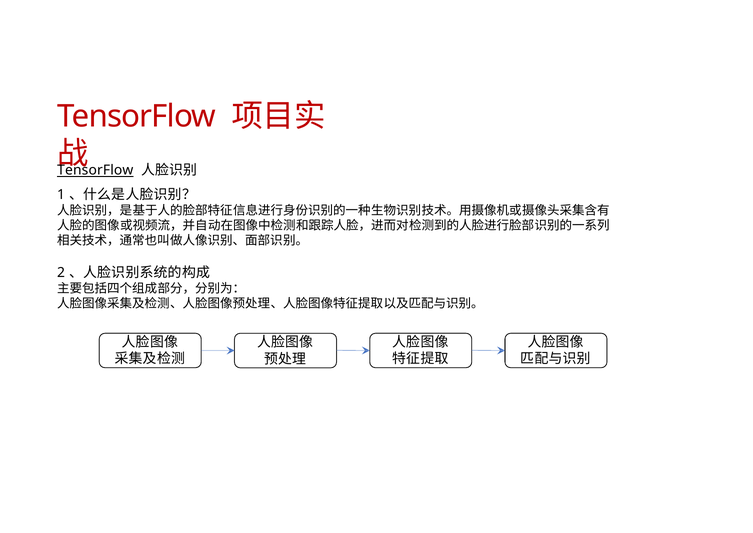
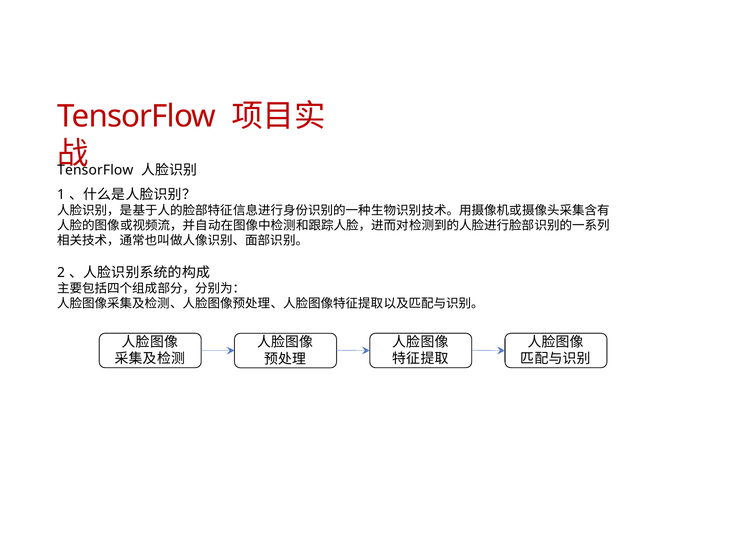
TensorFlow underline: present -> none (95, 170)
